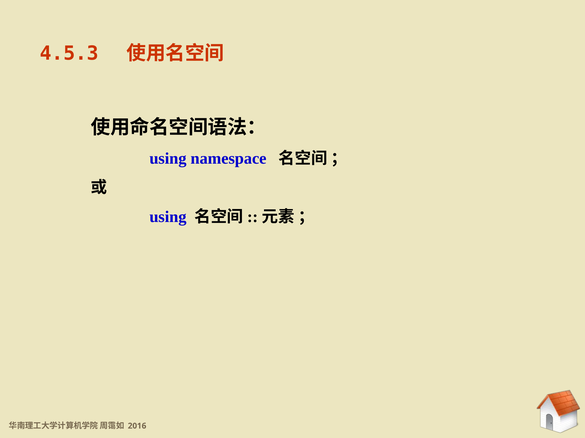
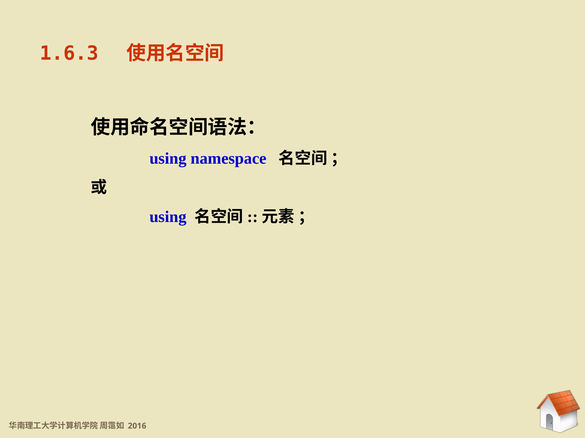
4.5.3: 4.5.3 -> 1.6.3 (69, 54)
